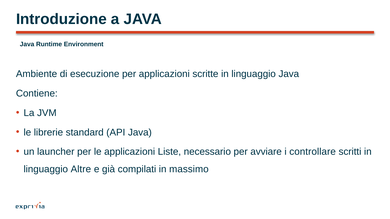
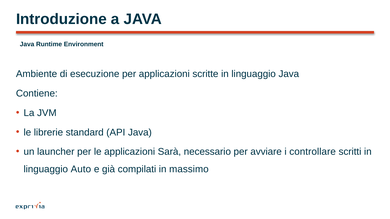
Liste: Liste -> Sarà (169, 152)
Altre: Altre -> Auto (81, 170)
